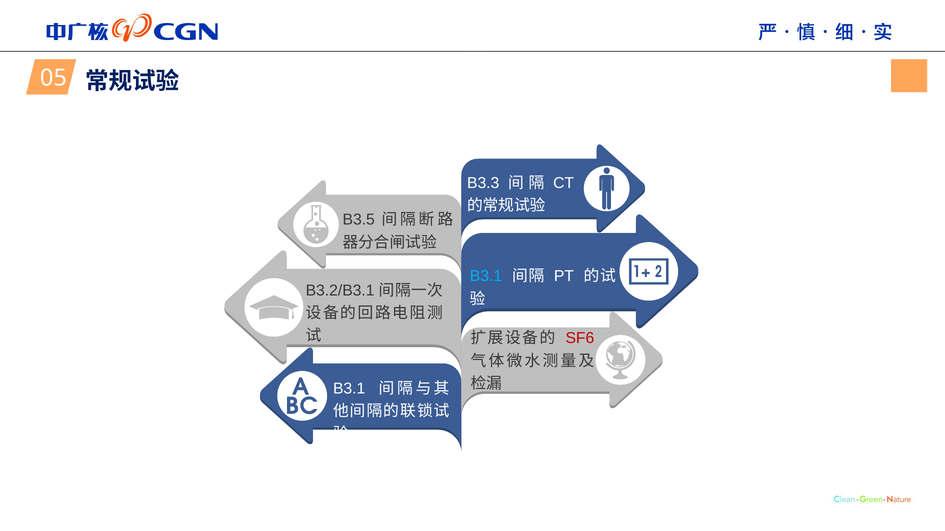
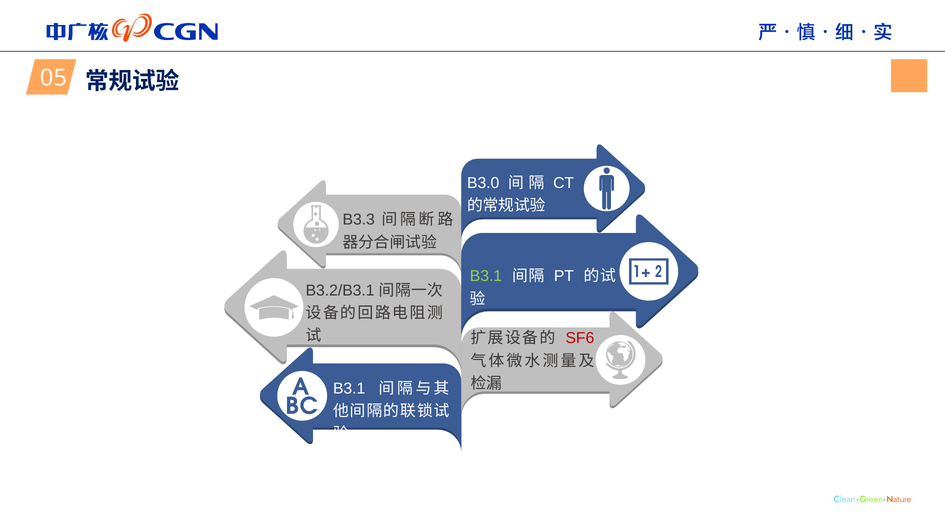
B3.3: B3.3 -> B3.0 (483, 183)
B3.5: B3.5 -> B3.3 (359, 220)
B3.1 colour: light blue -> light green (486, 277)
